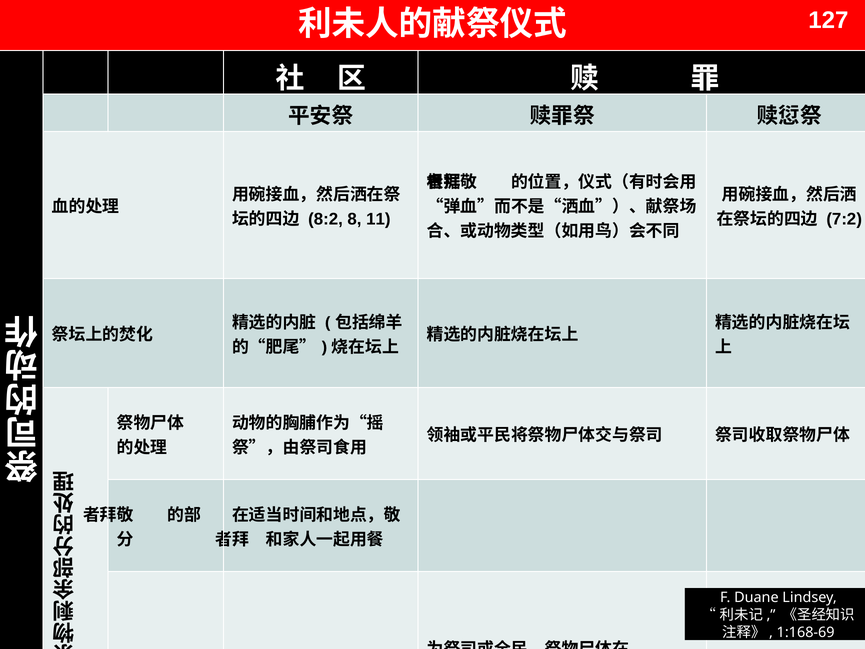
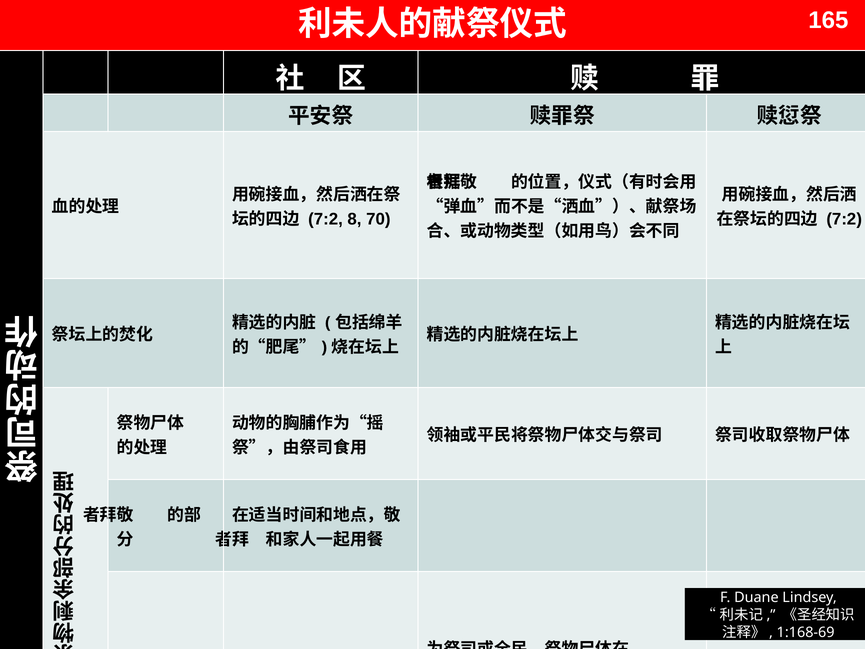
127: 127 -> 165 (828, 20)
8:2: 8:2 -> 7:2 (325, 219)
11: 11 -> 70 (378, 219)
